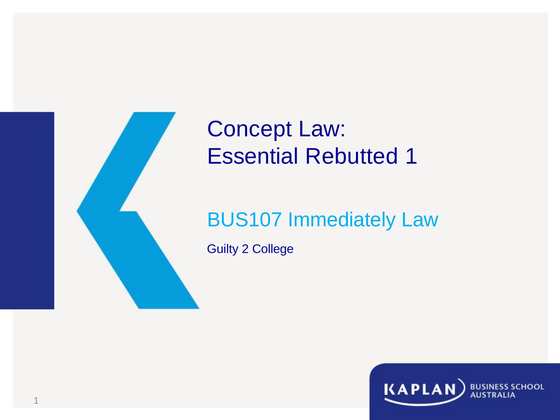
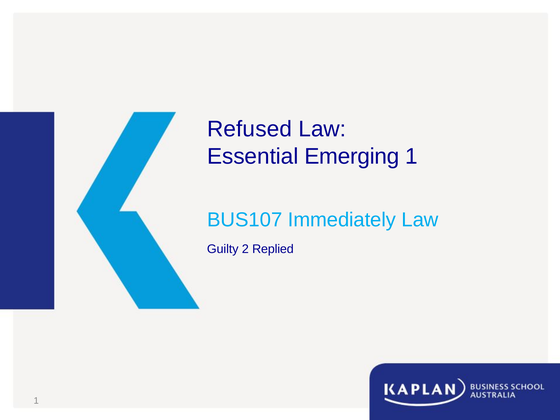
Concept: Concept -> Refused (250, 129)
Rebutted: Rebutted -> Emerging (352, 156)
College: College -> Replied (273, 249)
